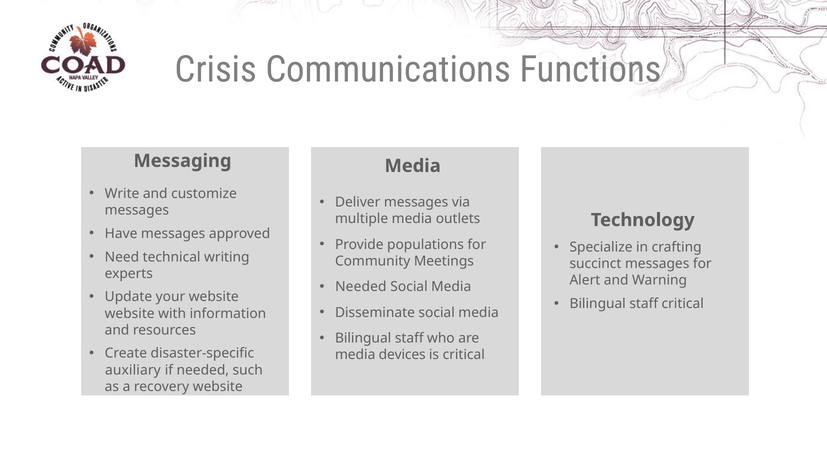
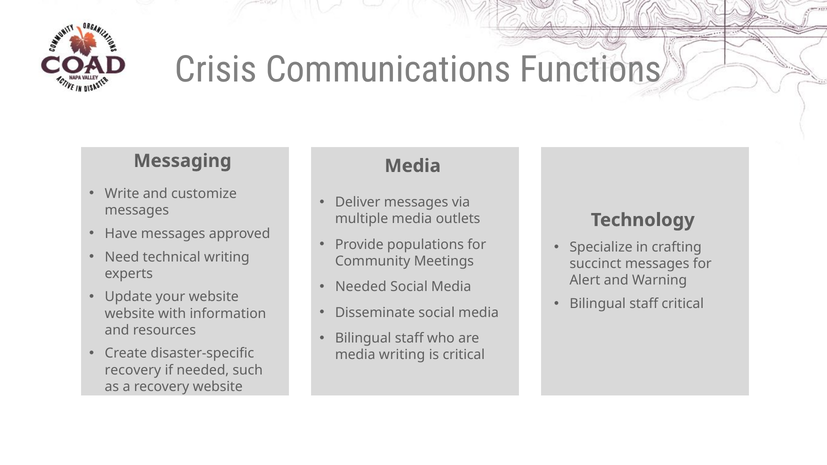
media devices: devices -> writing (402, 355)
auxiliary: auxiliary -> recovery (133, 370)
